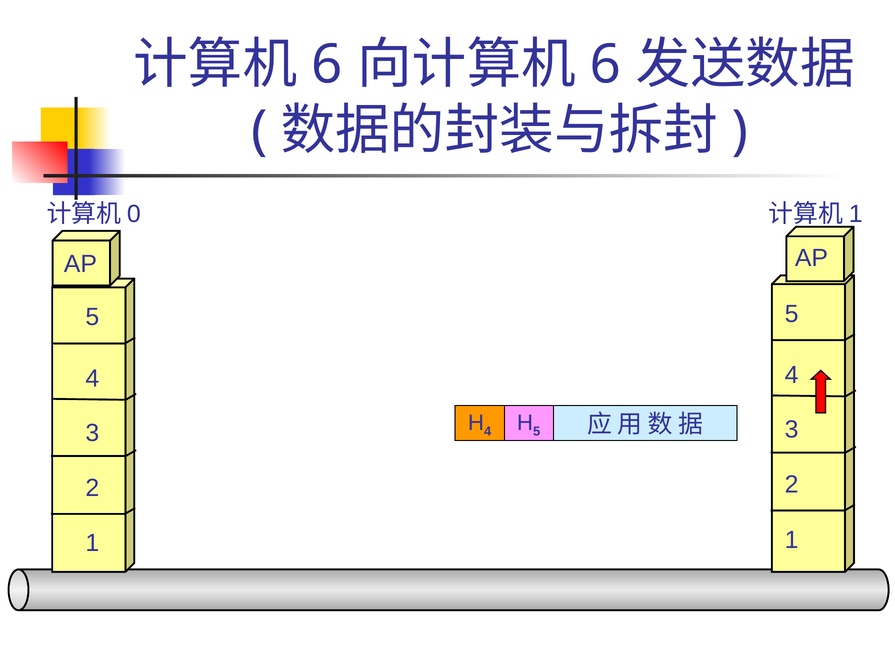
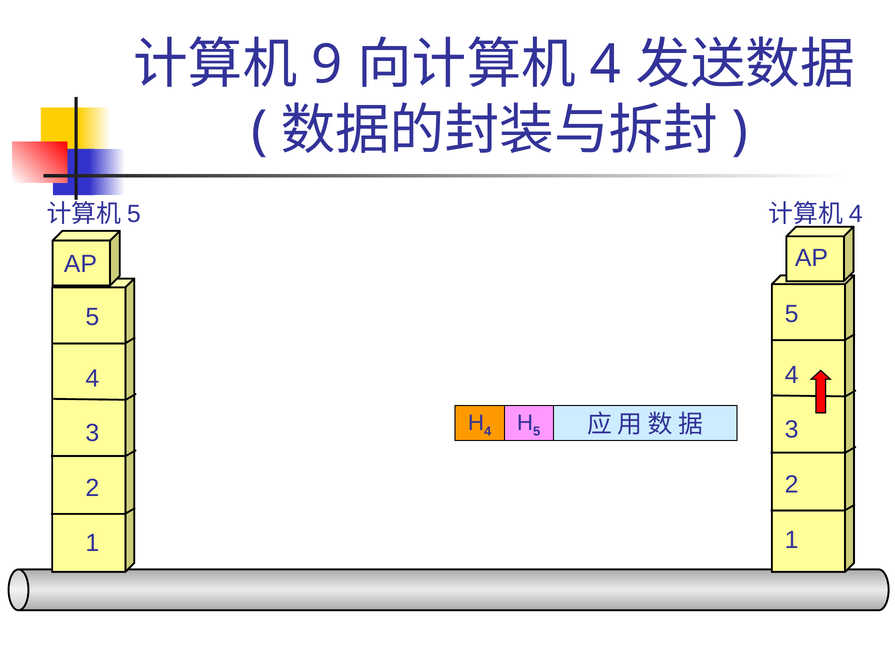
6: 6 -> 9 (327, 65)
6: 6 -> 4 (605, 65)
0: 0 -> 5 (134, 214)
1: 1 -> 4 (856, 214)
